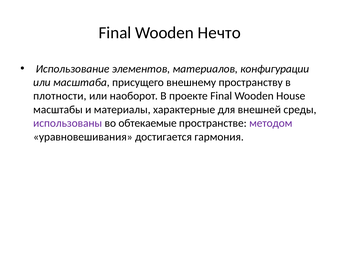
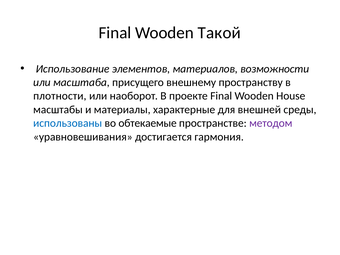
Нечто: Нечто -> Такой (219, 33)
конфигурации: конфигурации -> возможности (275, 69)
использованы colour: purple -> blue (68, 123)
